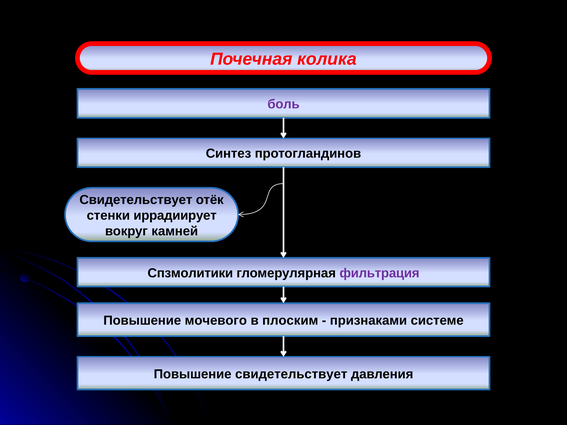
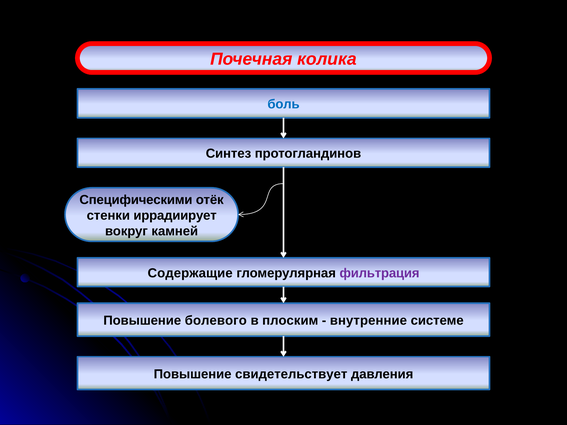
боль colour: purple -> blue (284, 104)
Свидетельствует: Свидетельствует -> Специфическими (136, 200)
Спзмолитики: Спзмолитики -> Содержащие (190, 273)
мочевого: мочевого -> болевого (216, 321)
признаками: признаками -> внутренние (368, 321)
